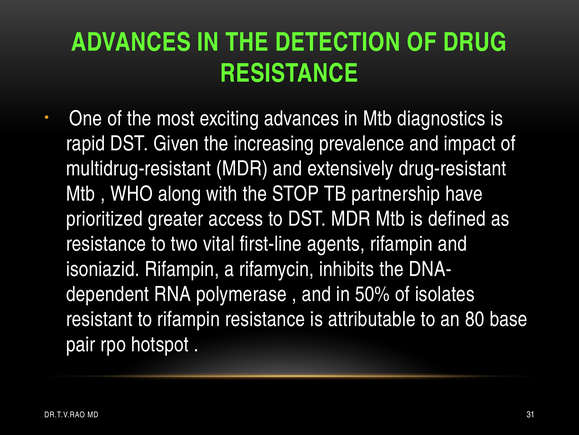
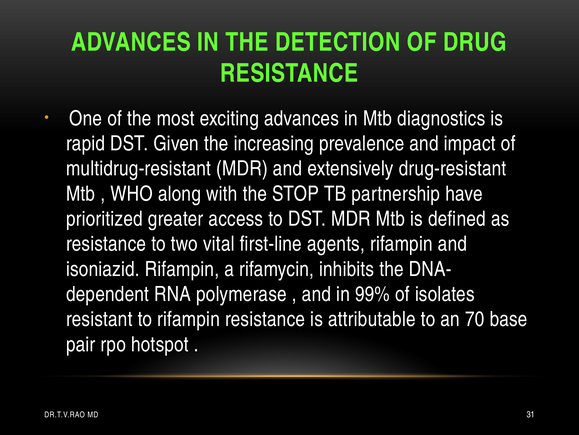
50%: 50% -> 99% (372, 294)
80: 80 -> 70 (475, 319)
